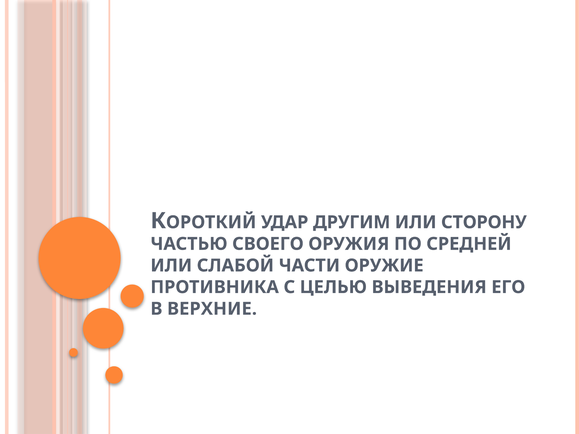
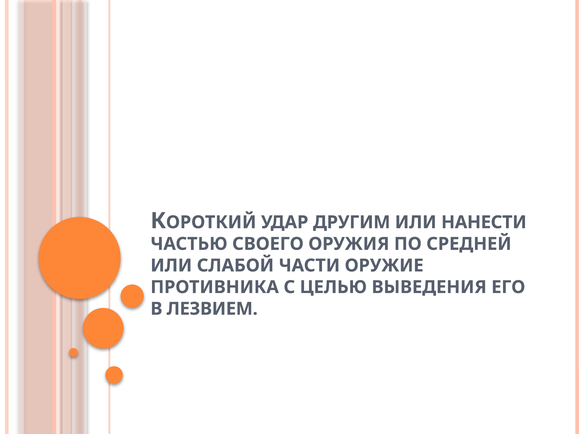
СТОРОНУ: СТОРОНУ -> НАНЕСТИ (484, 222)
ВЕРХНИЕ: ВЕРХНИЕ -> ЛЕЗВИЕМ (212, 309)
